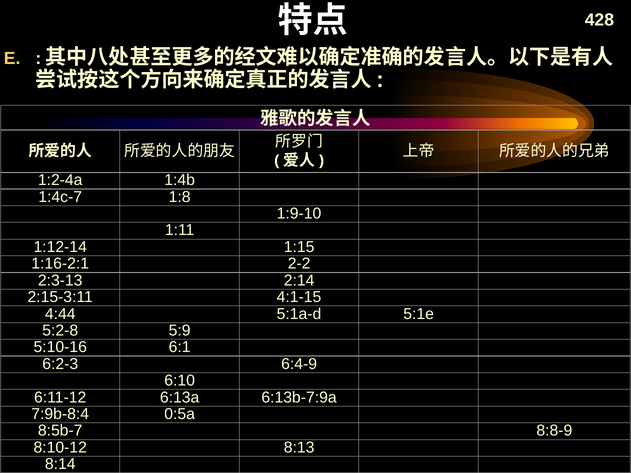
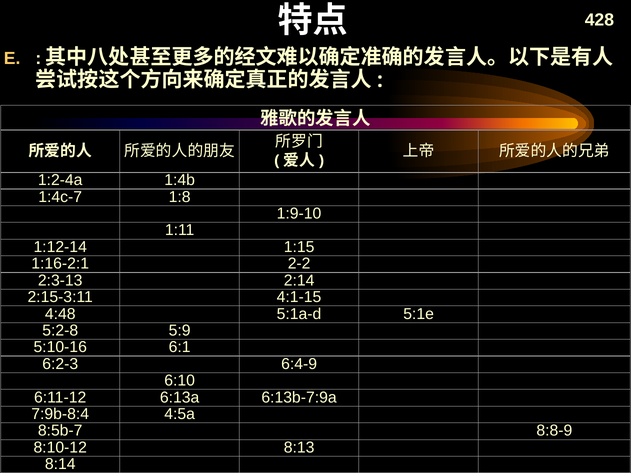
4:44: 4:44 -> 4:48 (60, 314)
0:5a: 0:5a -> 4:5a (180, 414)
